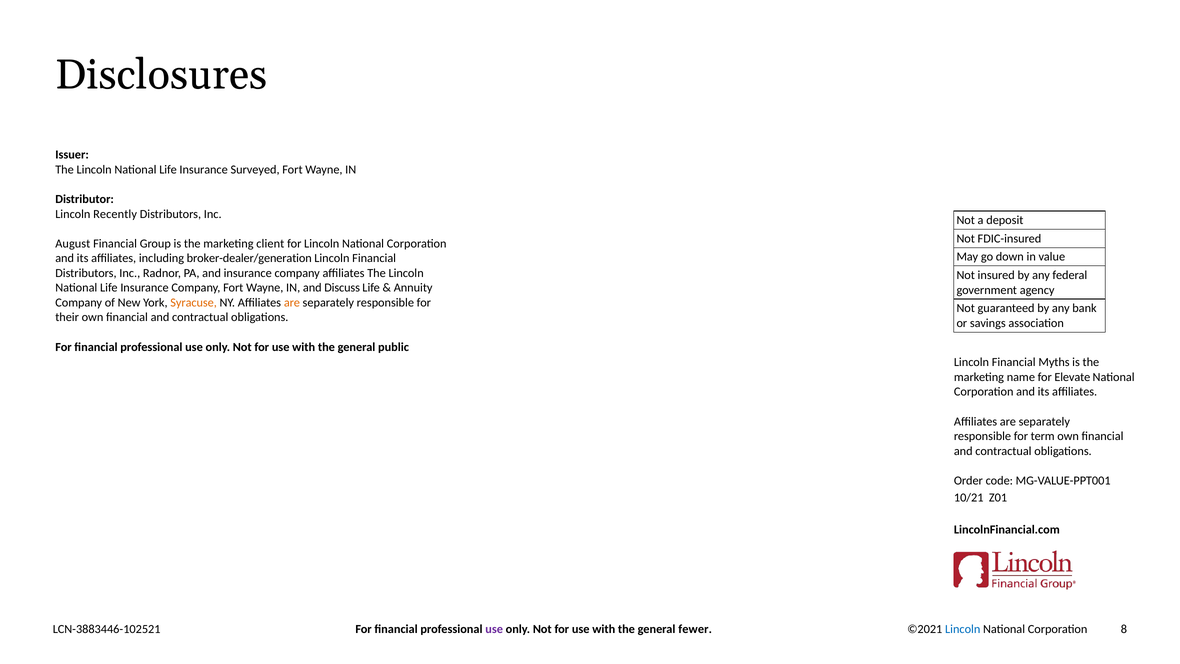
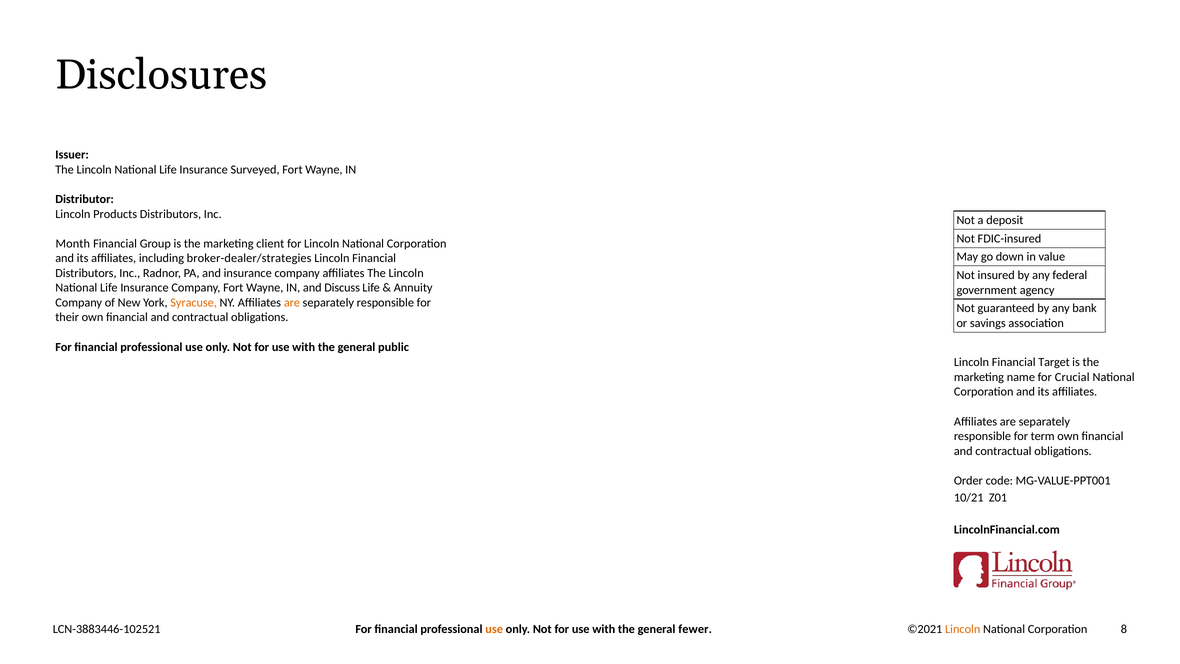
Recently: Recently -> Products (115, 214)
August: August -> Month (73, 243)
broker-dealer/generation: broker-dealer/generation -> broker-dealer/strategies (249, 258)
Myths: Myths -> Target (1054, 362)
Elevate: Elevate -> Crucial (1072, 377)
use colour: purple -> orange (494, 629)
Lincoln colour: blue -> orange (963, 629)
